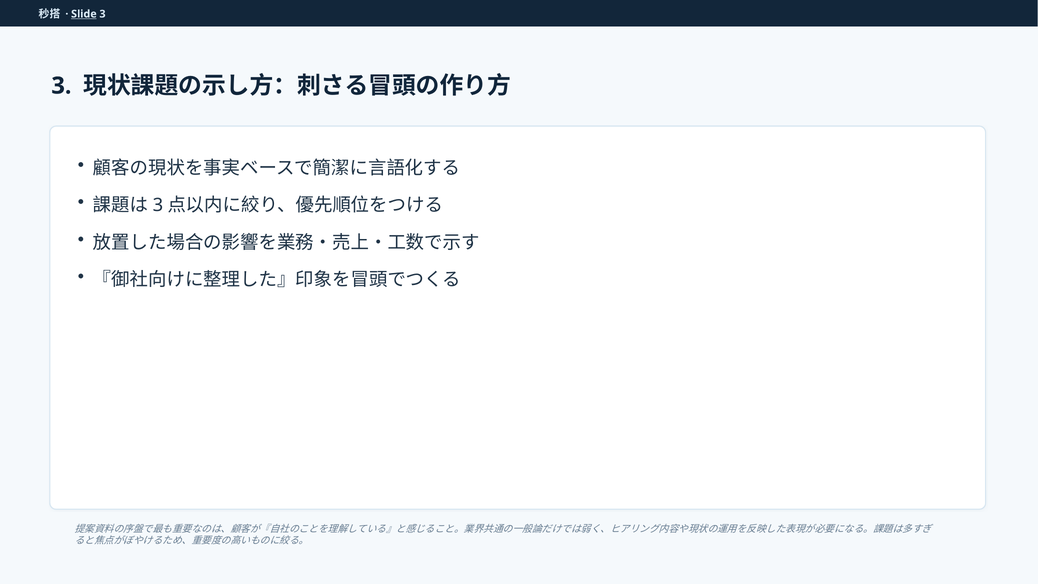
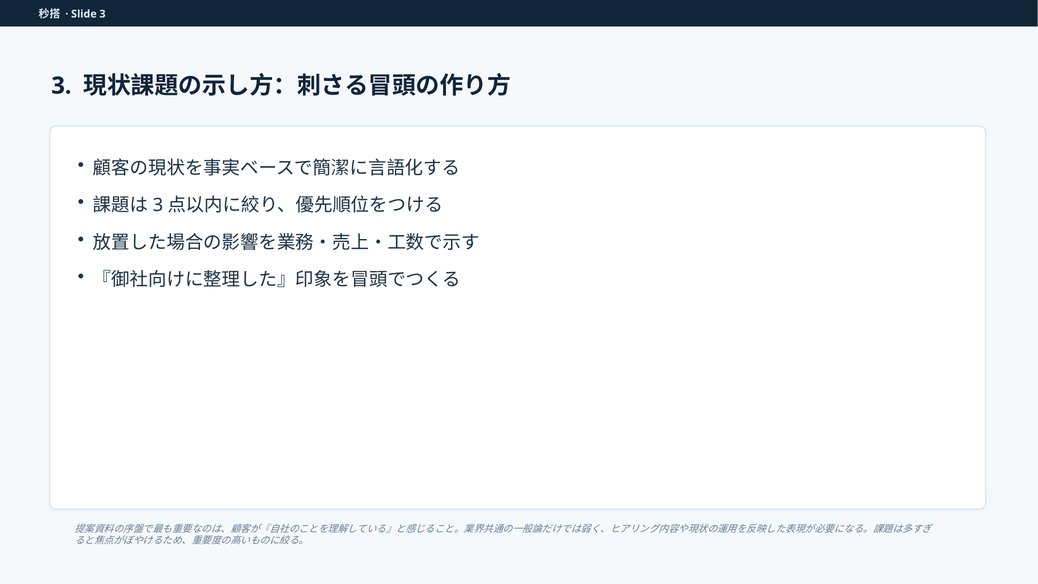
Slide underline: present -> none (84, 14)
